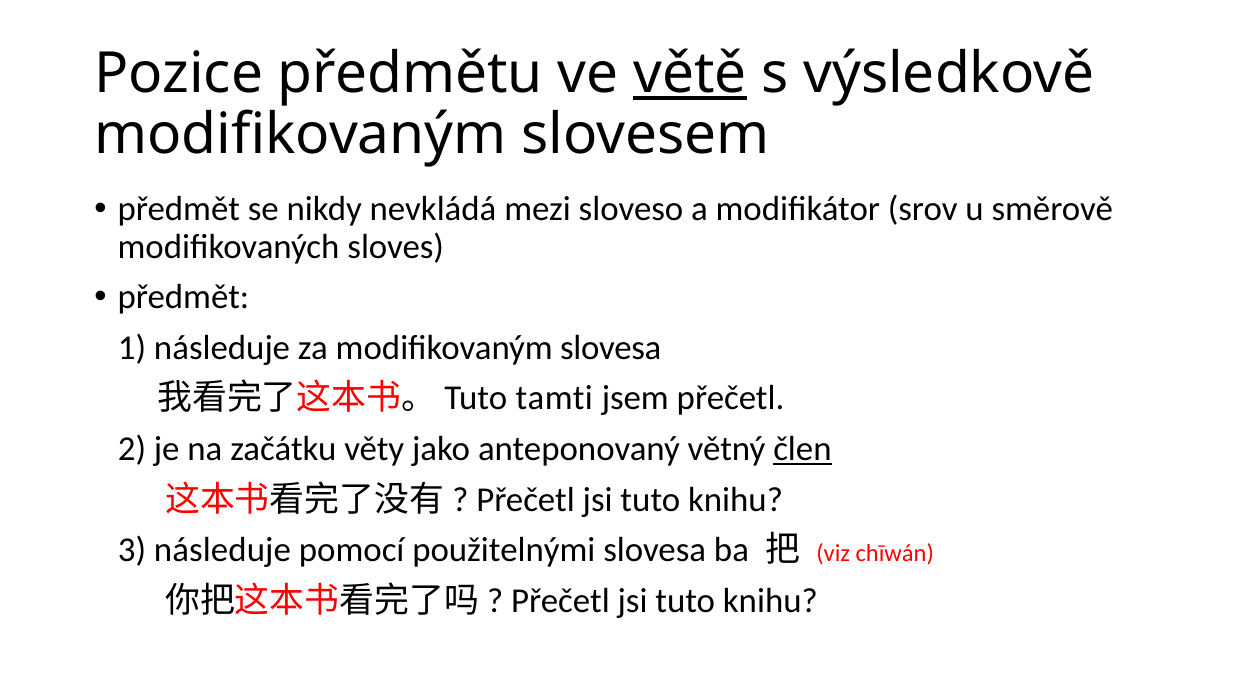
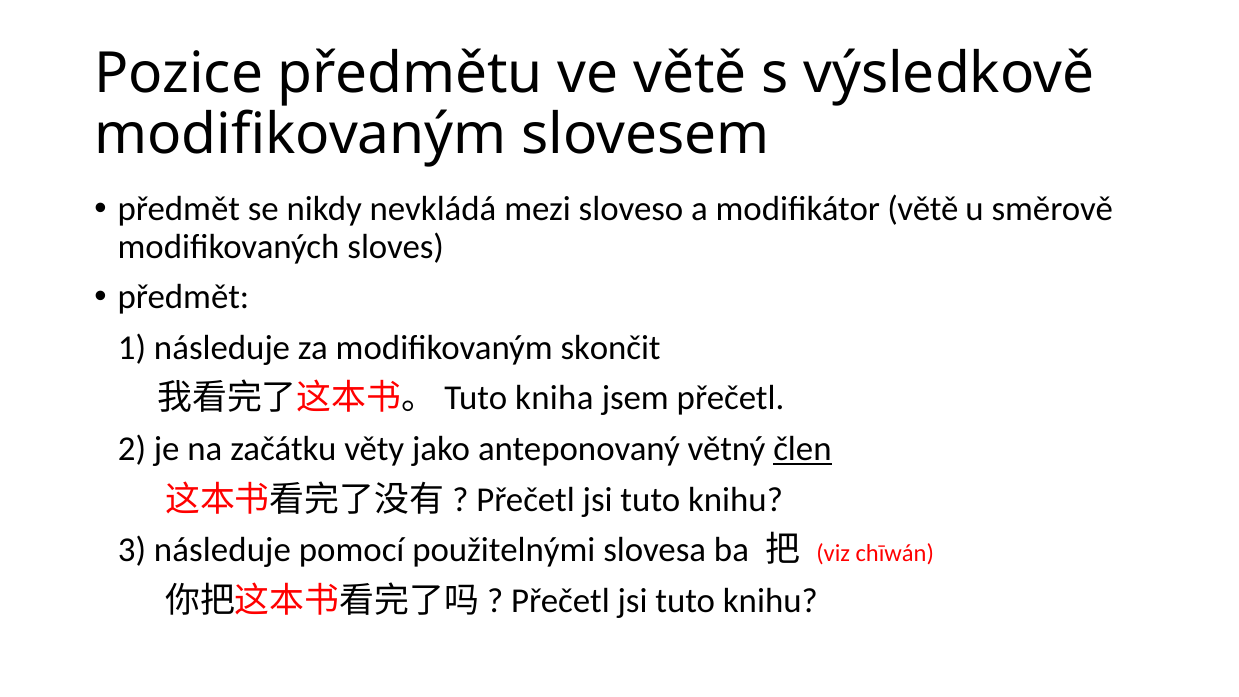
větě underline: present -> none (690, 73)
modifikátor srov: srov -> větě (923, 209)
modifikovaným slovesa: slovesa -> skončit (611, 348)
tamti: tamti -> kniha (554, 398)
